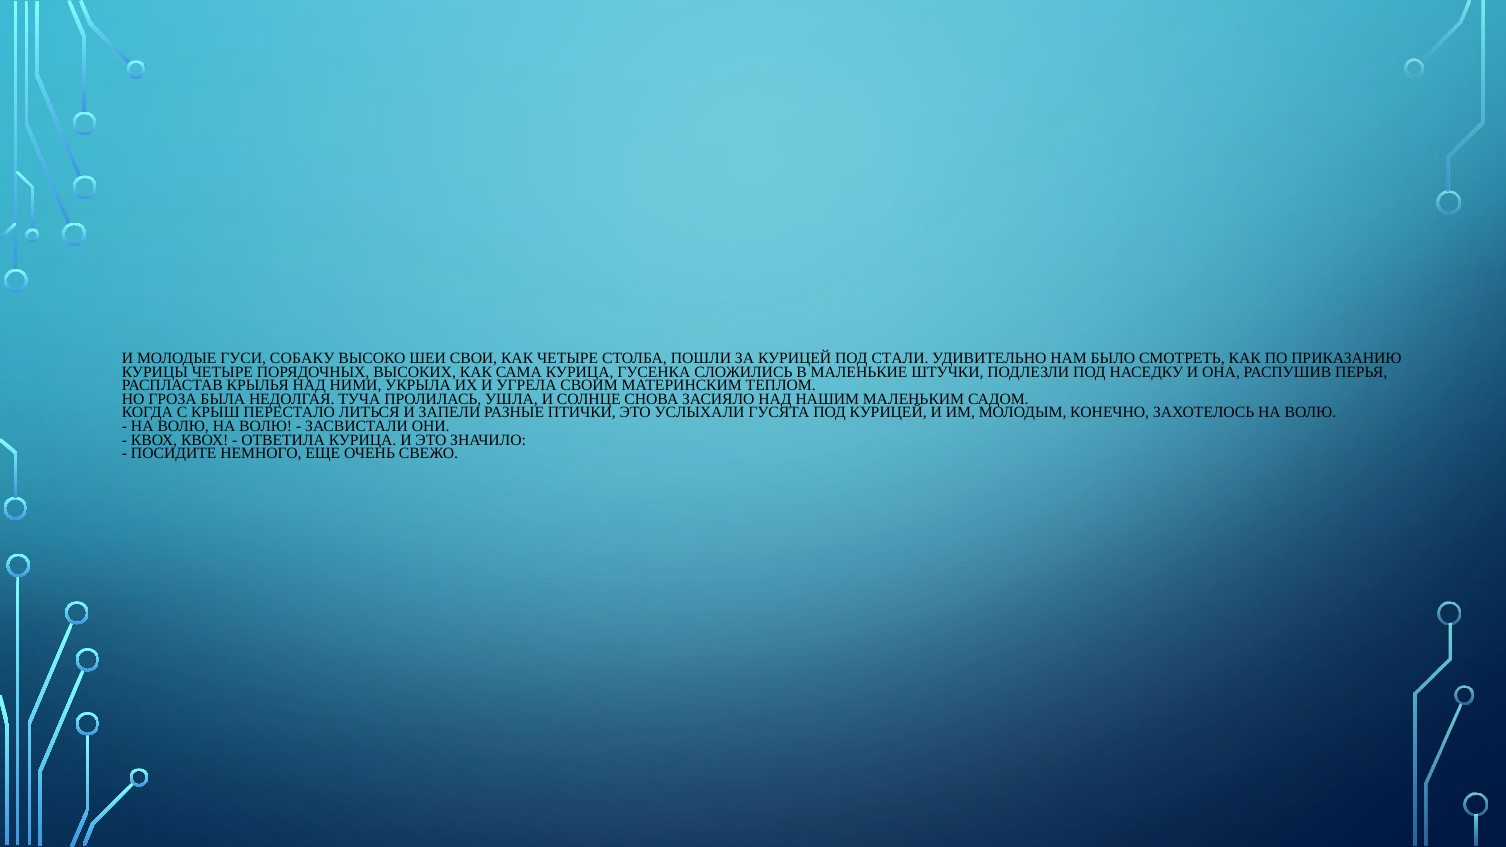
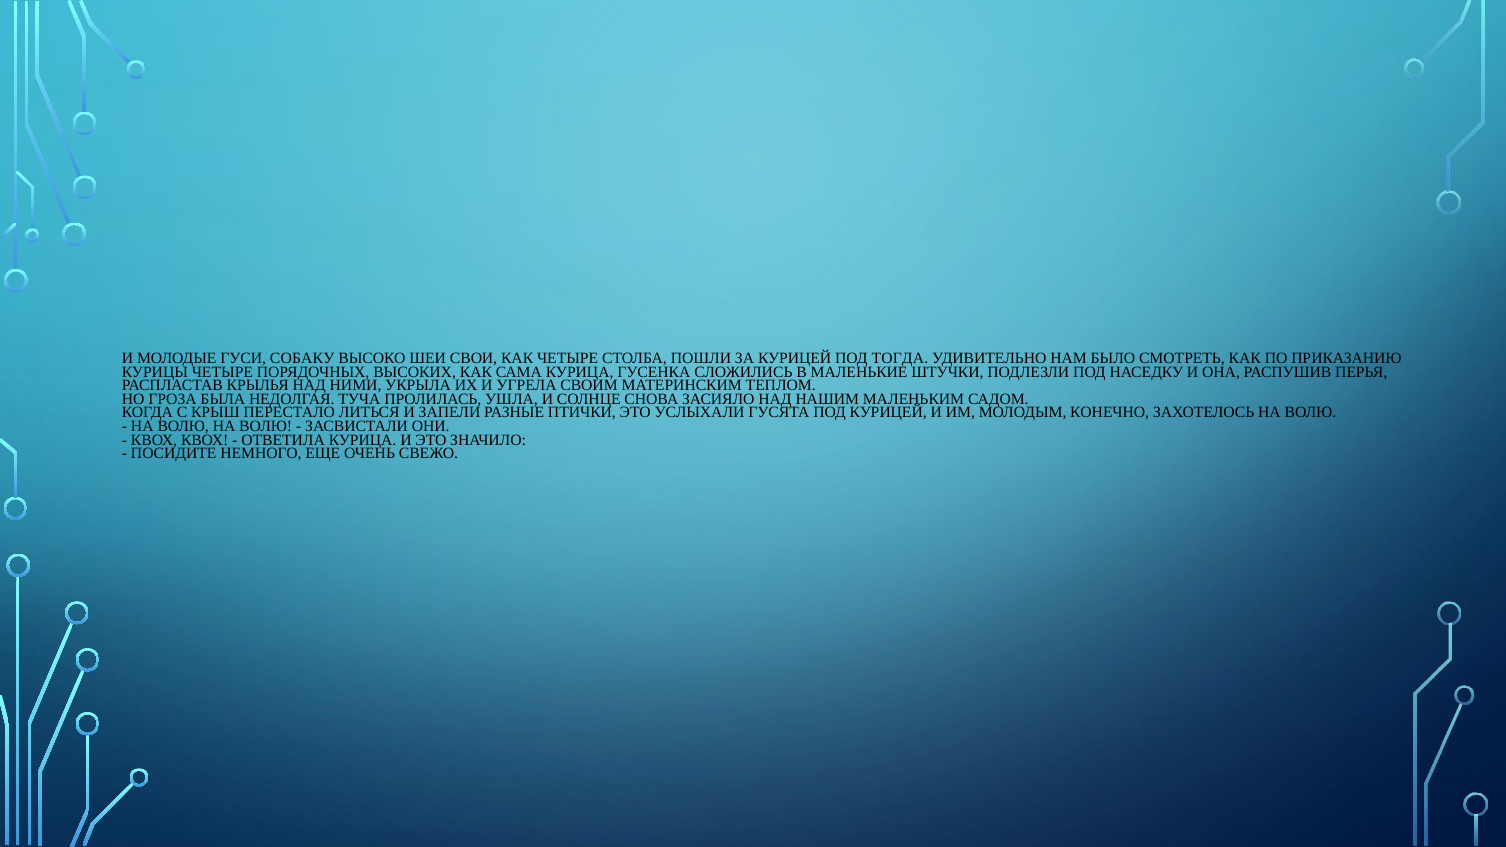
СТАЛИ: СТАЛИ -> ТОГДА (900, 359)
